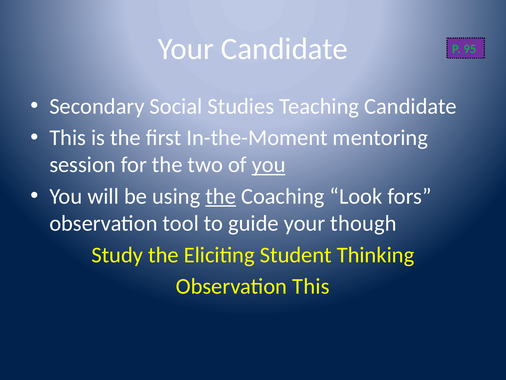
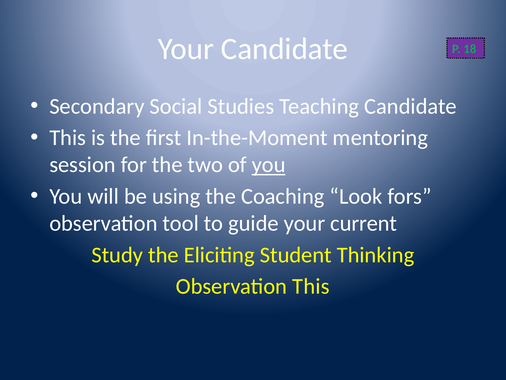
95: 95 -> 18 (470, 49)
the underline: present -> none (221, 196)
though: though -> current (364, 223)
